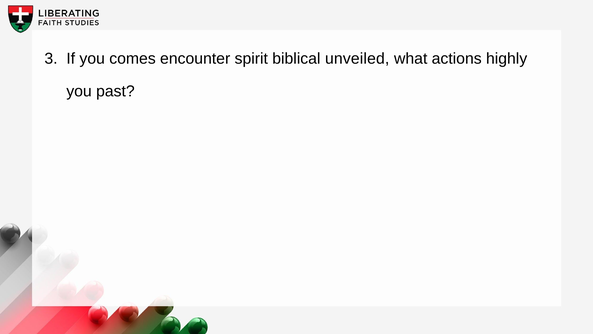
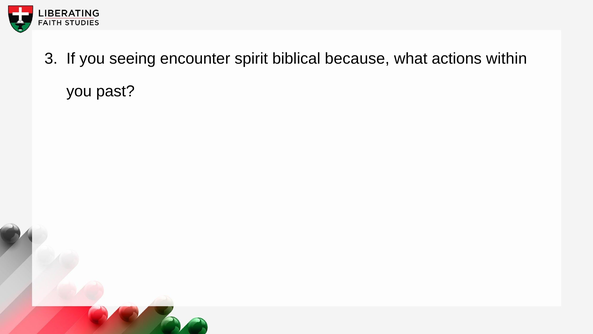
comes: comes -> seeing (133, 58)
unveiled: unveiled -> because (357, 58)
highly: highly -> within (507, 58)
